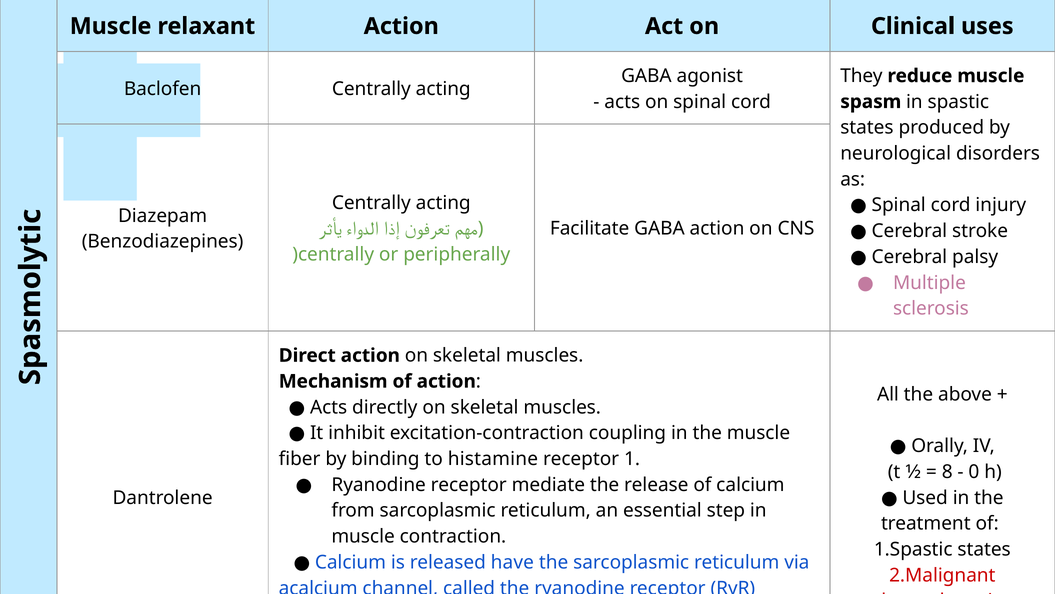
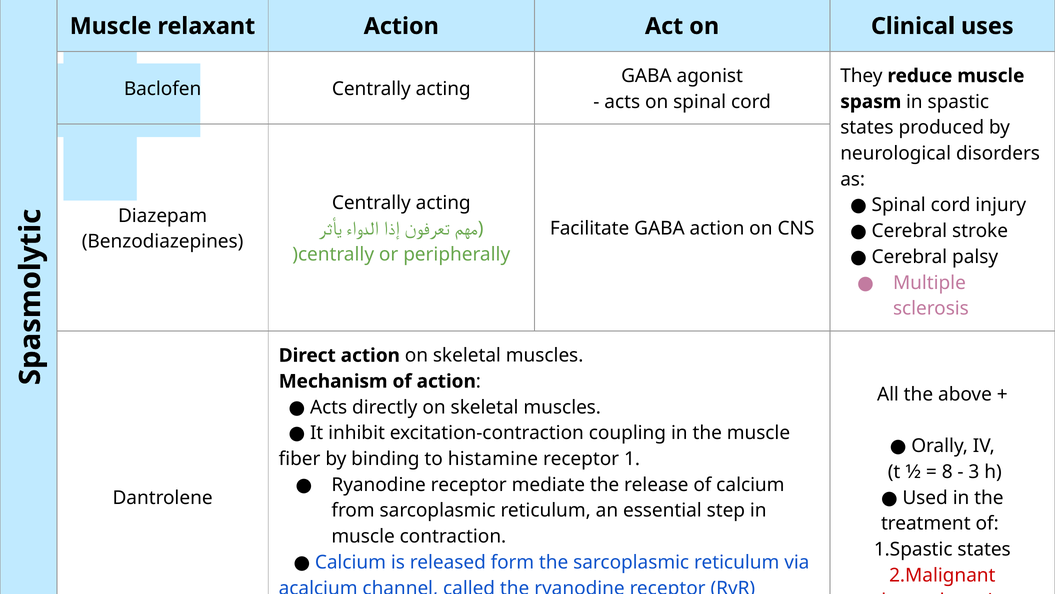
0: 0 -> 3 (974, 471)
have: have -> form (512, 562)
